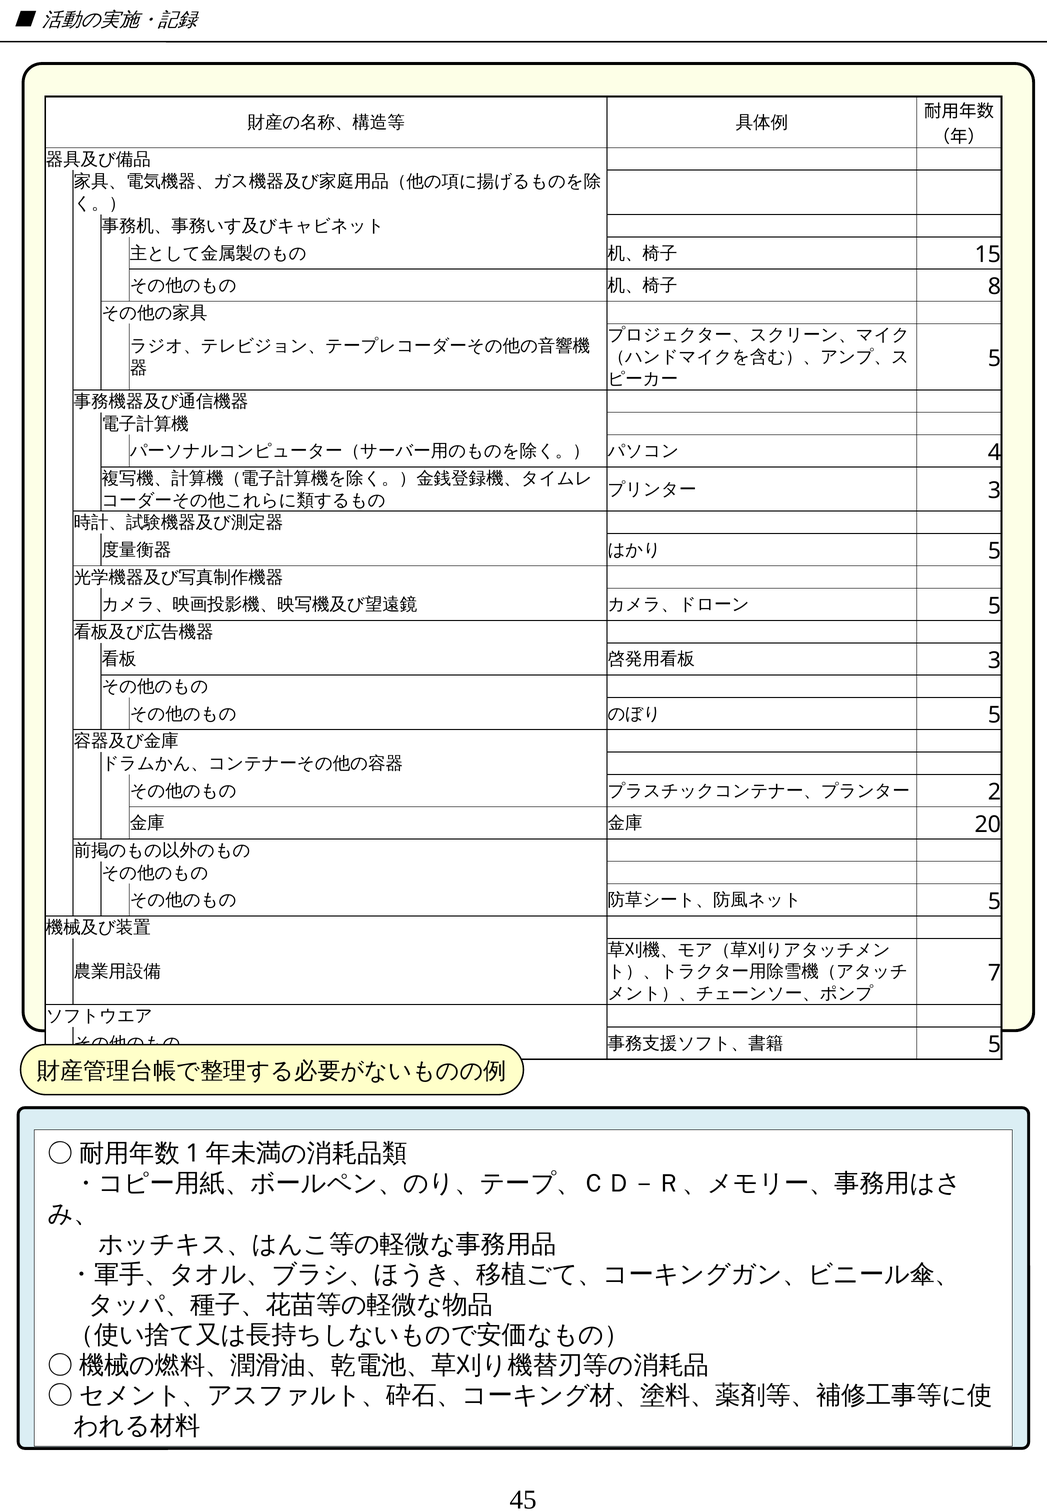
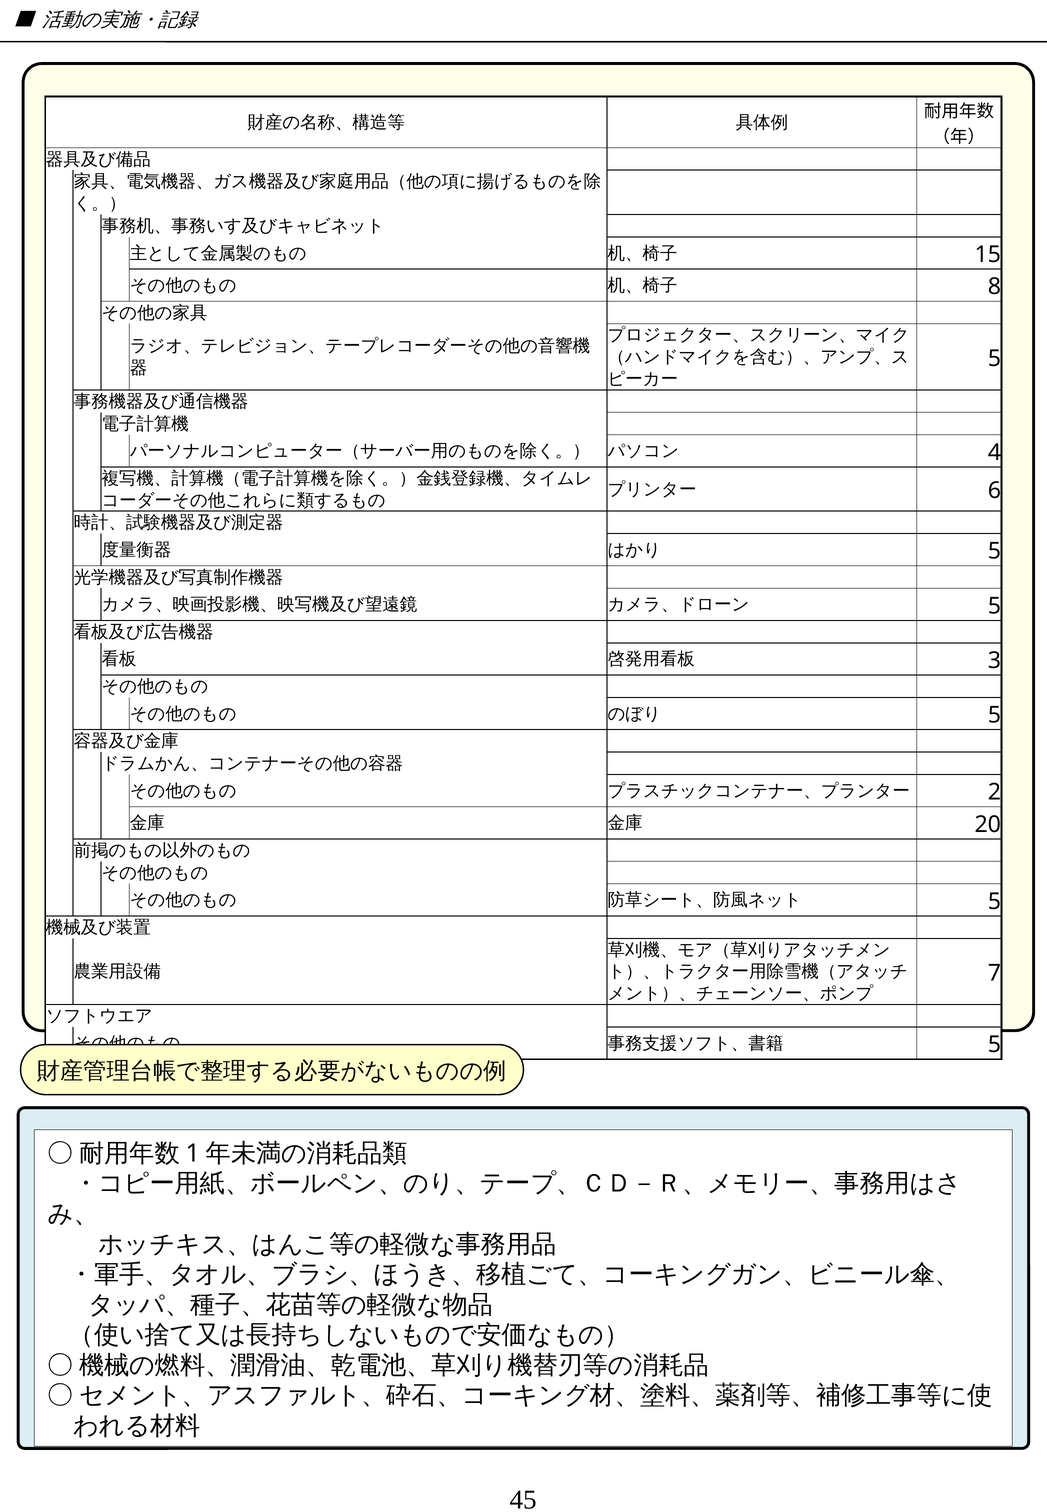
3: 3 -> 6 (994, 491)
